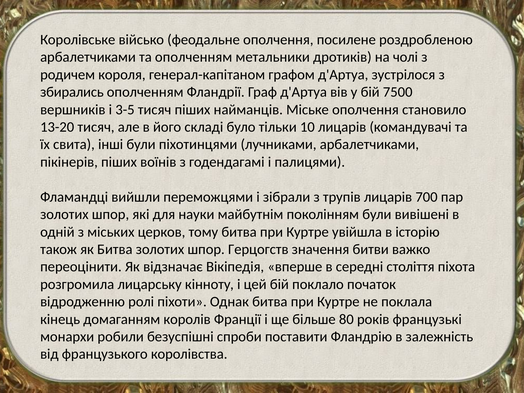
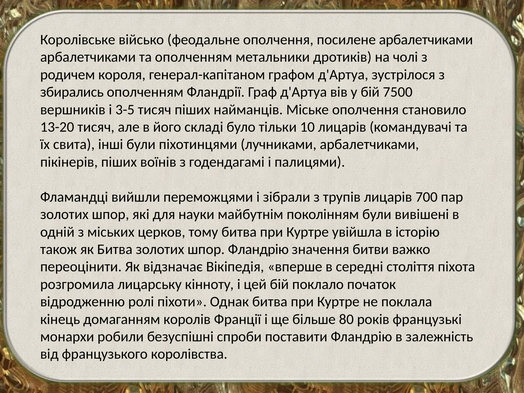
посилене роздробленою: роздробленою -> арбалетчиками (426, 40)
шпор Герцогств: Герцогств -> Фландрію (258, 249)
